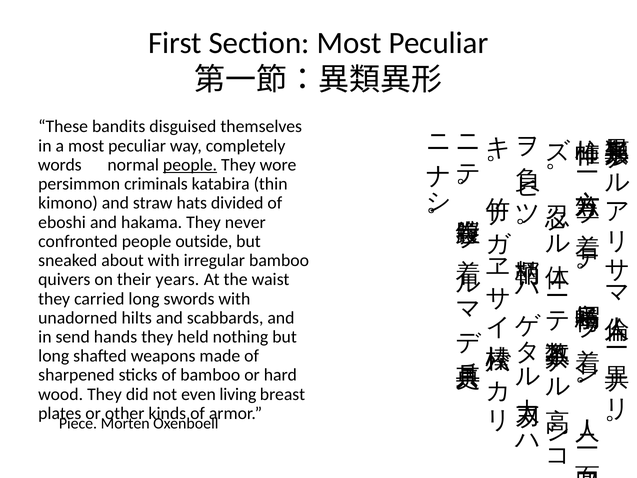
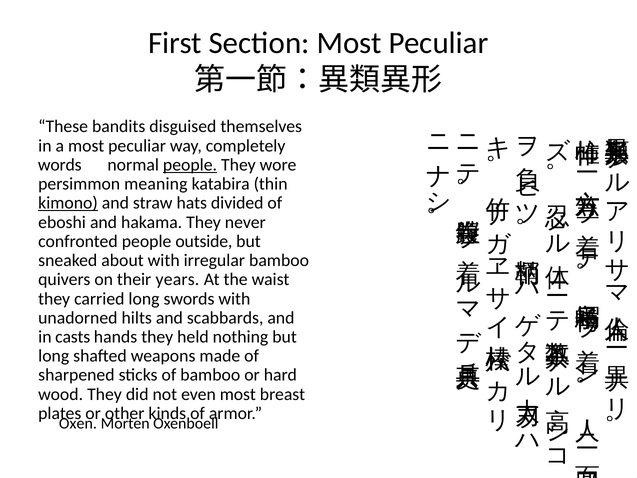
criminals: criminals -> meaning (156, 184)
kimono underline: none -> present (68, 203)
send: send -> casts (73, 337)
even living: living -> most (238, 394)
Piece: Piece -> Oxen (78, 423)
